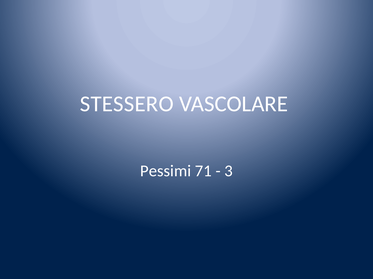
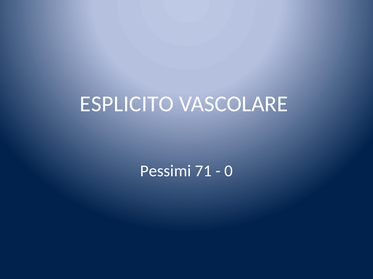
STESSERO: STESSERO -> ESPLICITO (127, 104)
3: 3 -> 0 (229, 171)
